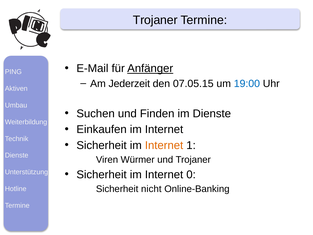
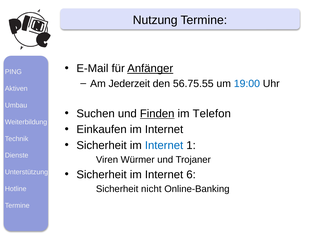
Trojaner: Trojaner -> Nutzung (155, 20)
07.05.15: 07.05.15 -> 56.75.55 (193, 84)
Finden underline: none -> present (157, 113)
im Dienste: Dienste -> Telefon (212, 113)
Internet colour: orange -> blue (164, 145)
0: 0 -> 6 (191, 174)
